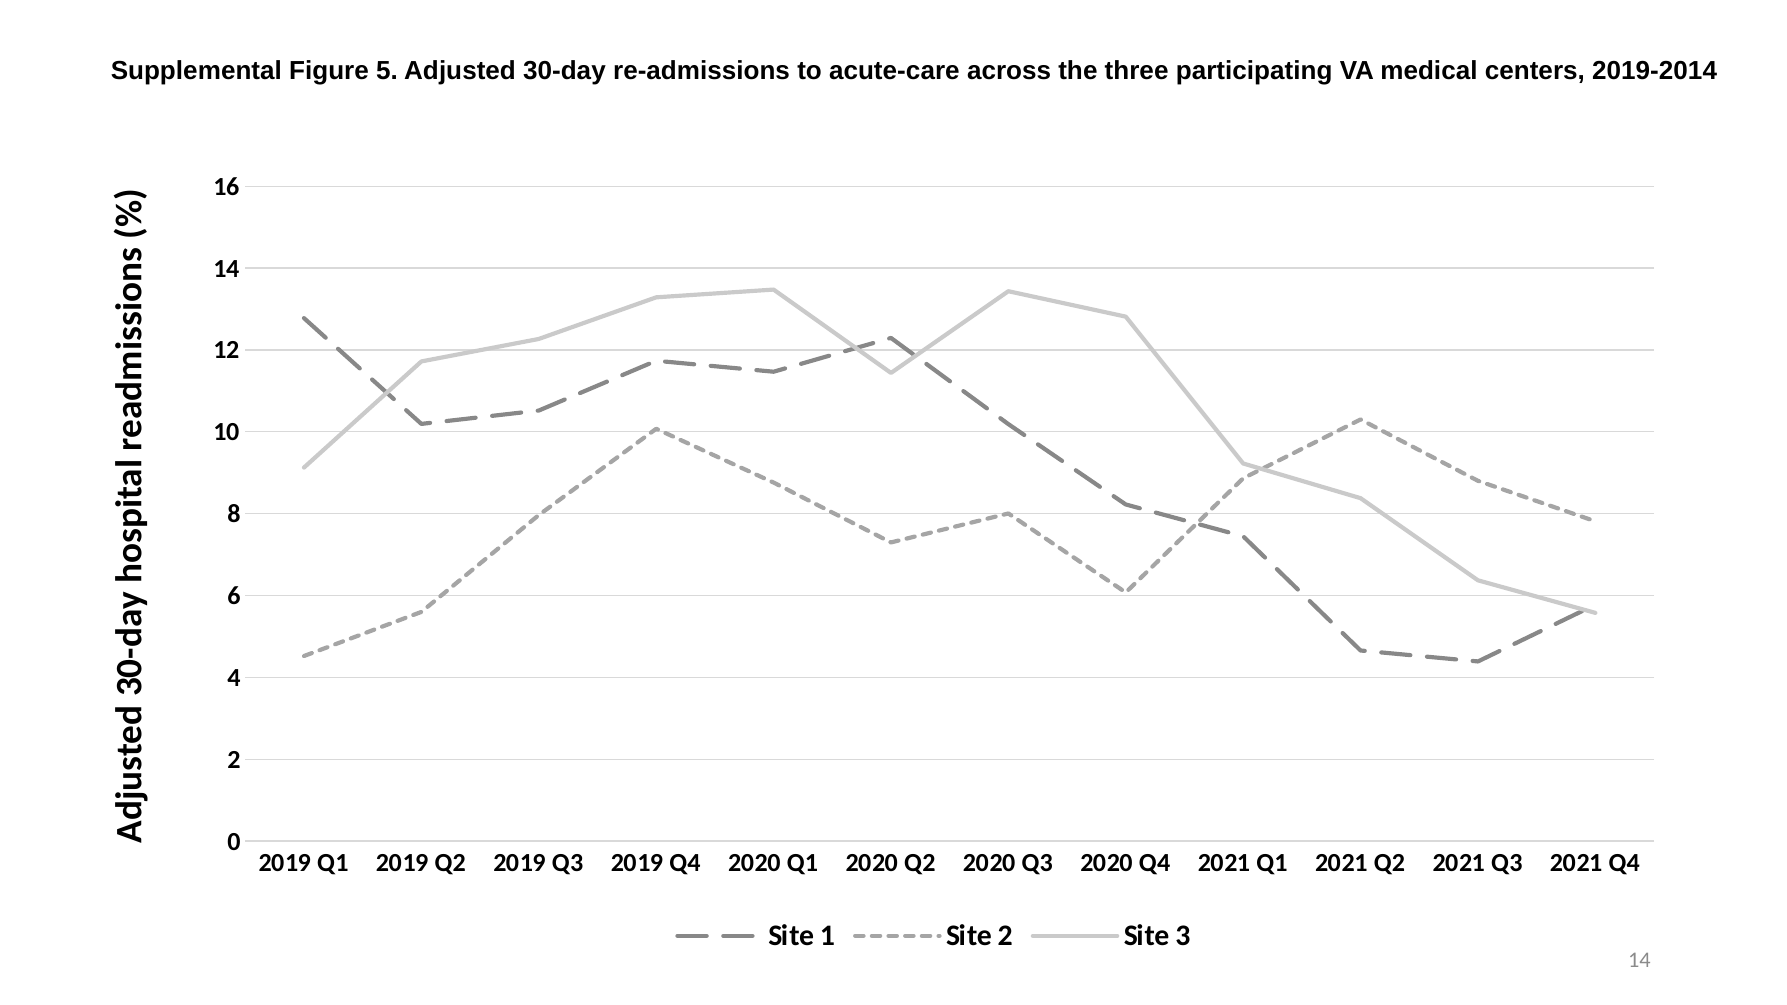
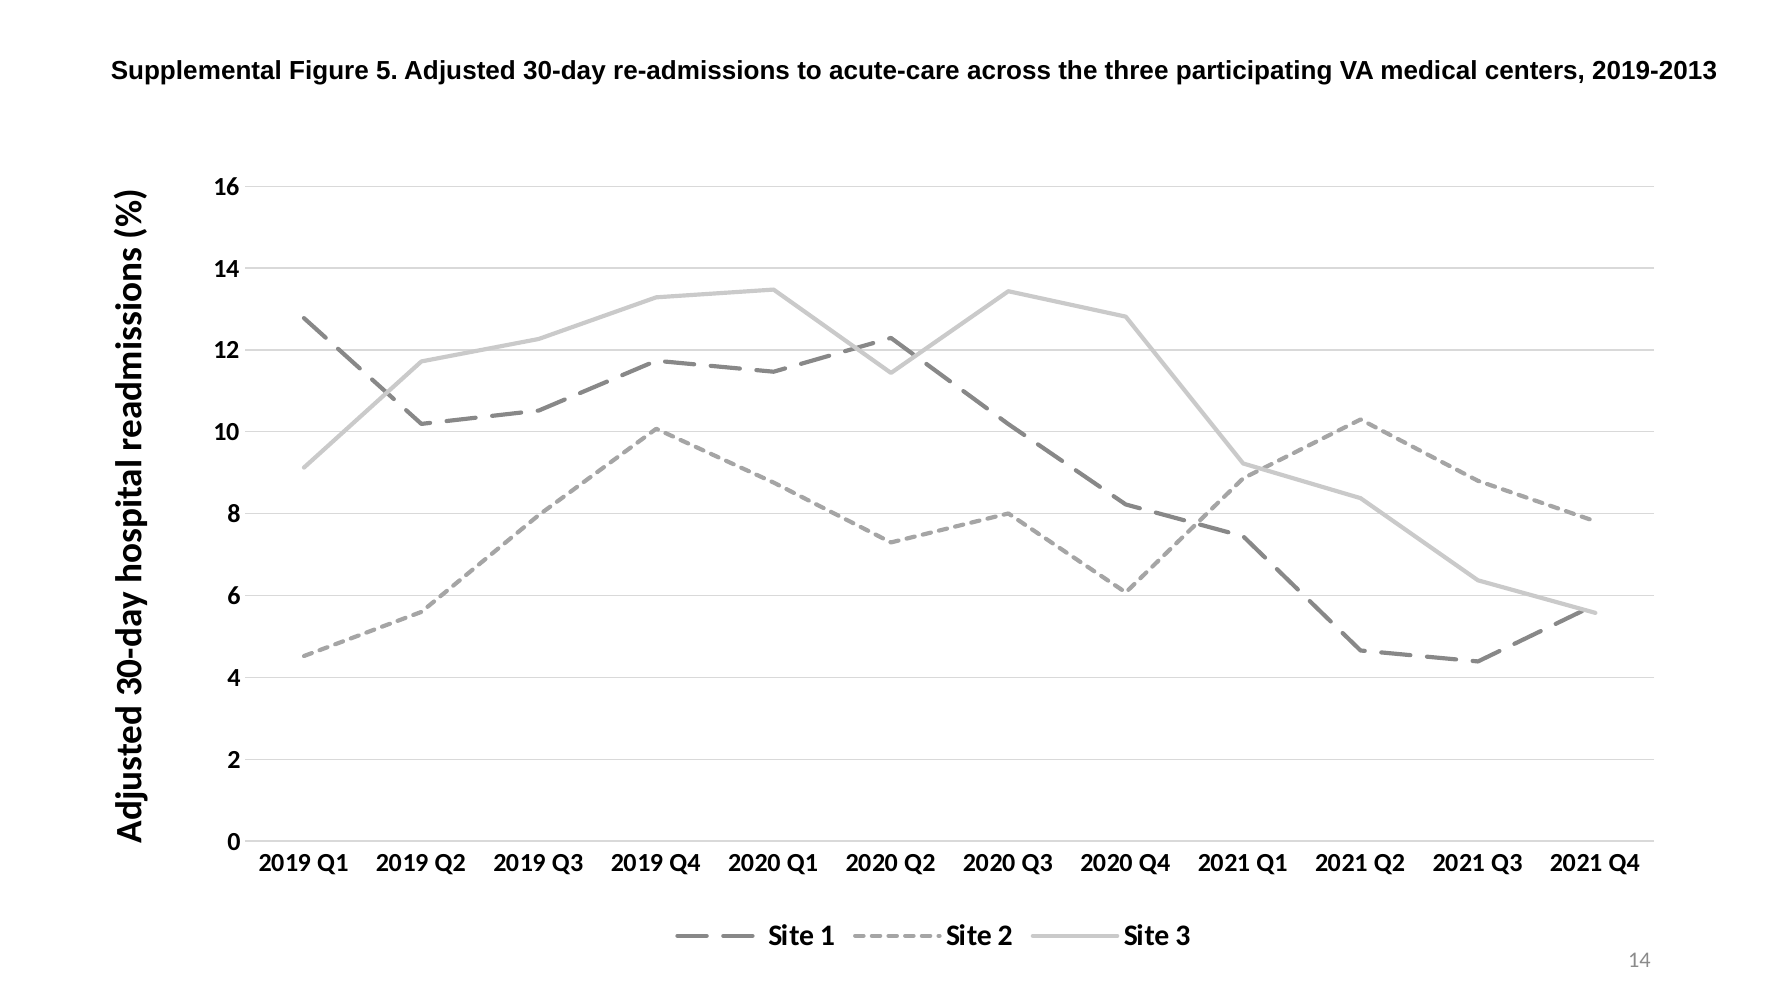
2019-2014: 2019-2014 -> 2019-2013 (1655, 71)
